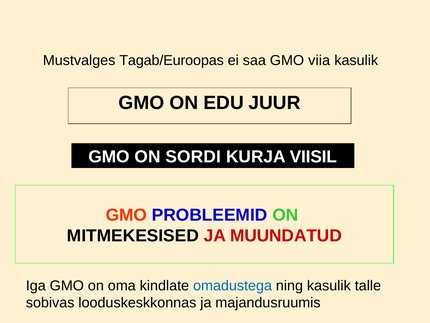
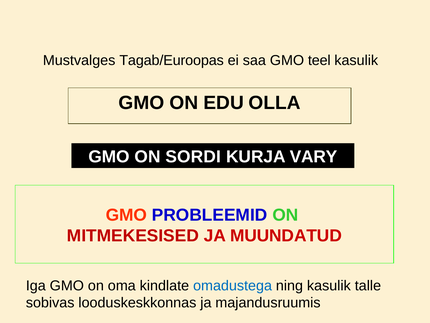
viia: viia -> teel (319, 60)
JUUR: JUUR -> OLLA (274, 103)
VIISIL: VIISIL -> VARY (314, 157)
MITMEKESISED colour: black -> red (133, 235)
